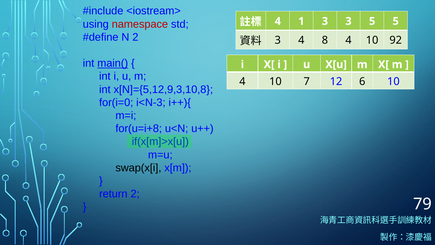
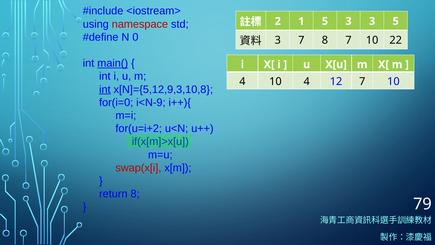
4: 4 -> 2 (278, 21)
1 3: 3 -> 5 (325, 21)
3 5: 5 -> 3 (372, 21)
N 2: 2 -> 0 (135, 37)
3 4: 4 -> 7 (301, 40)
8 4: 4 -> 7 (349, 40)
92: 92 -> 22 (396, 40)
10 7: 7 -> 4 (307, 82)
12 6: 6 -> 7 (362, 82)
int underline: none -> present (105, 89)
i<N-3: i<N-3 -> i<N-9 (151, 102)
for(u=i+8: for(u=i+8 -> for(u=i+2 (139, 128)
swap(x[i colour: black -> red (138, 168)
return 2: 2 -> 8 (135, 194)
